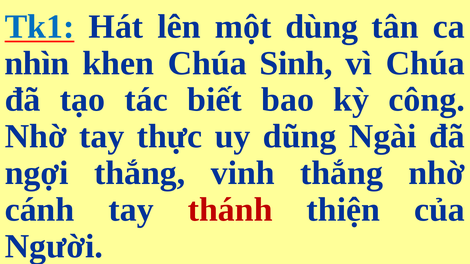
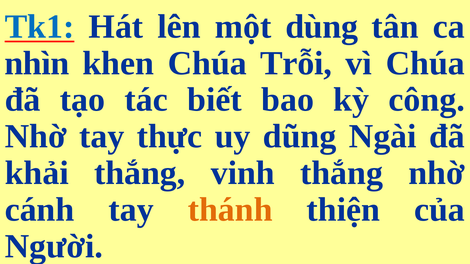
Sinh: Sinh -> Trỗi (296, 63)
ngợi: ngợi -> khải (37, 173)
thánh colour: red -> orange (230, 210)
